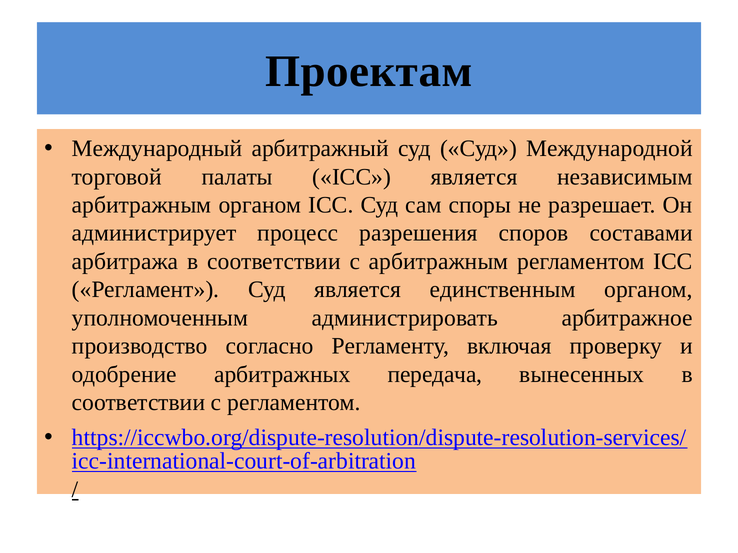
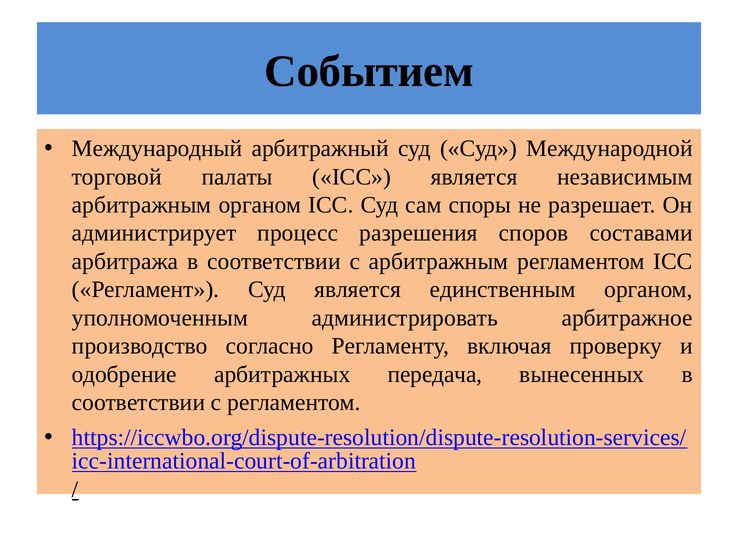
Проектам: Проектам -> Событием (369, 71)
